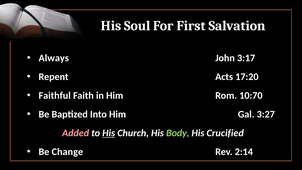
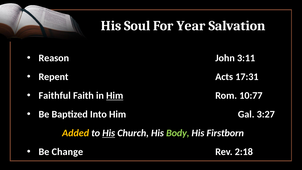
First: First -> Year (191, 26)
Always: Always -> Reason (54, 58)
3:17: 3:17 -> 3:11 (246, 58)
17:20: 17:20 -> 17:31 (247, 77)
Him underline: none -> present (115, 96)
10:70: 10:70 -> 10:77 (251, 96)
Added colour: pink -> yellow (76, 133)
Crucified: Crucified -> Firstborn (225, 133)
2:14: 2:14 -> 2:18 (244, 152)
